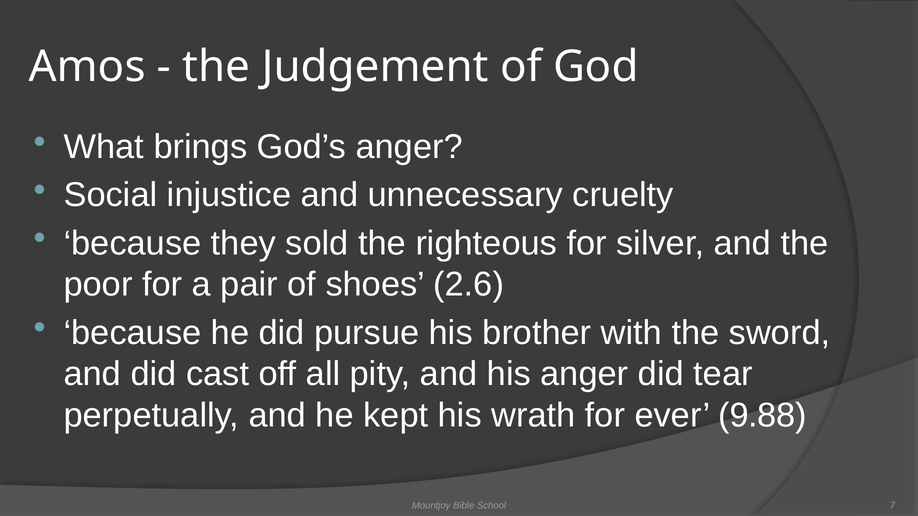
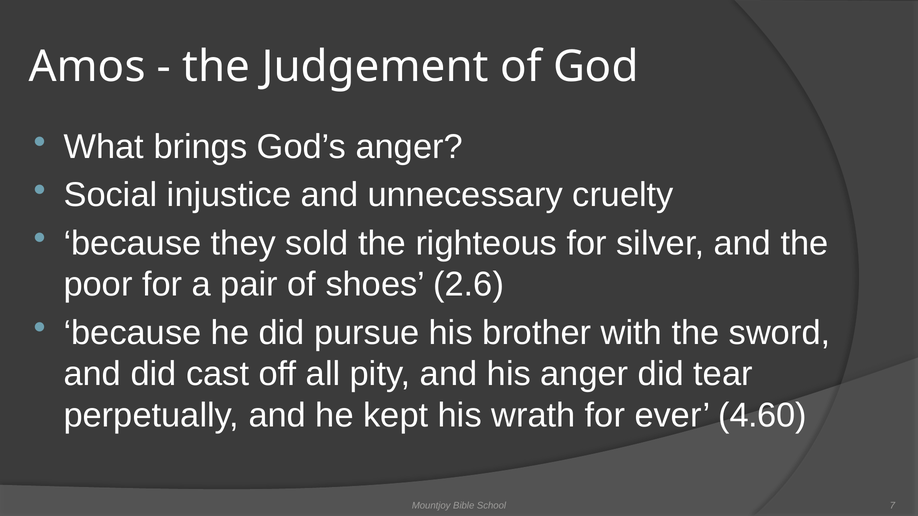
9.88: 9.88 -> 4.60 (762, 416)
